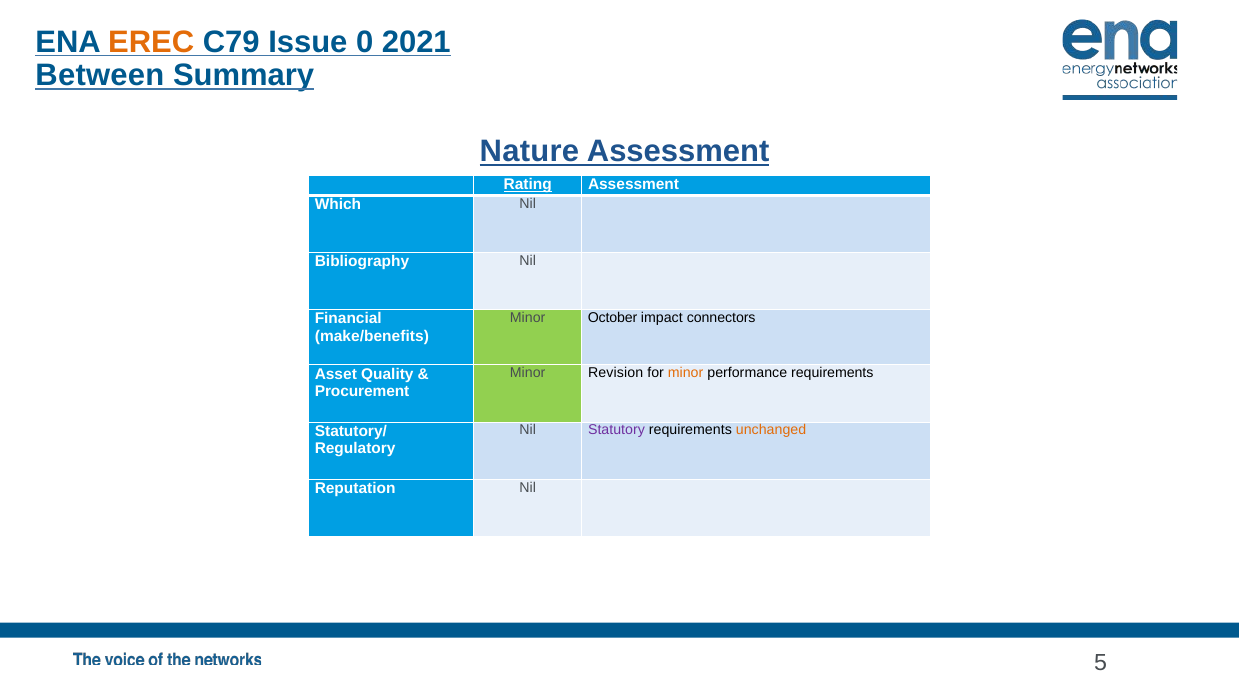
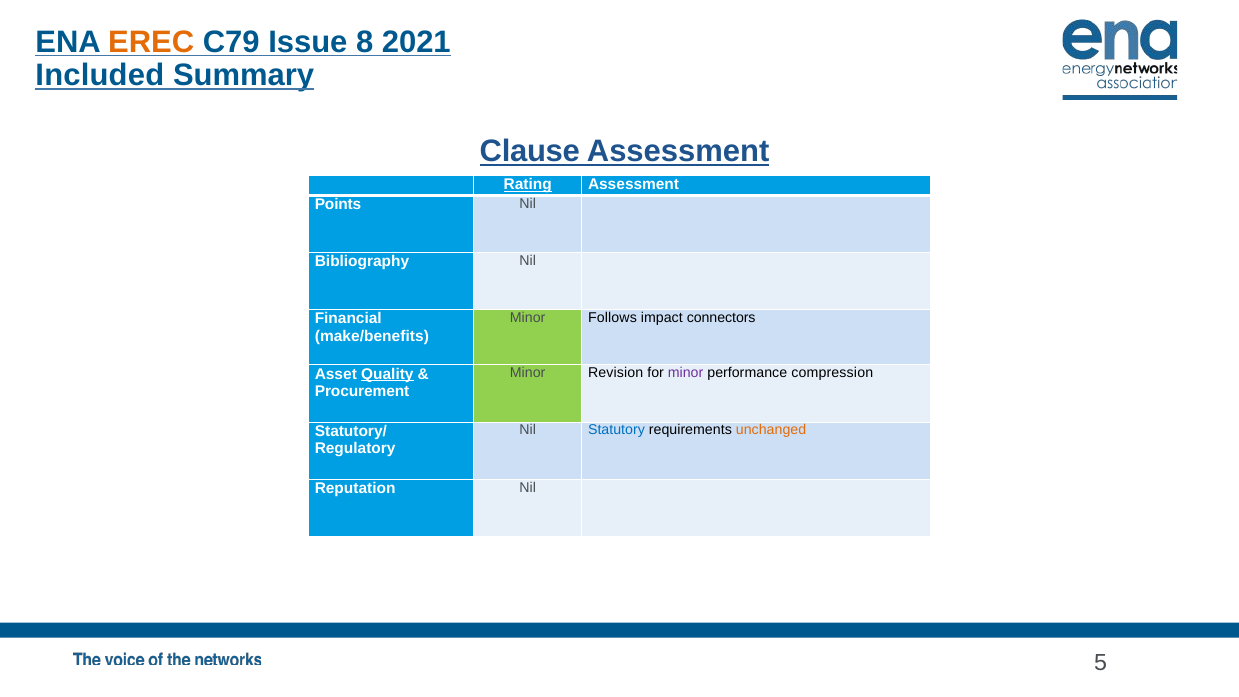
0: 0 -> 8 (365, 42)
Between: Between -> Included (100, 75)
Nature: Nature -> Clause (530, 151)
Which: Which -> Points (338, 204)
October: October -> Follows (612, 318)
minor colour: orange -> purple (686, 373)
performance requirements: requirements -> compression (832, 373)
Quality underline: none -> present (387, 374)
Statutory colour: purple -> blue (616, 430)
